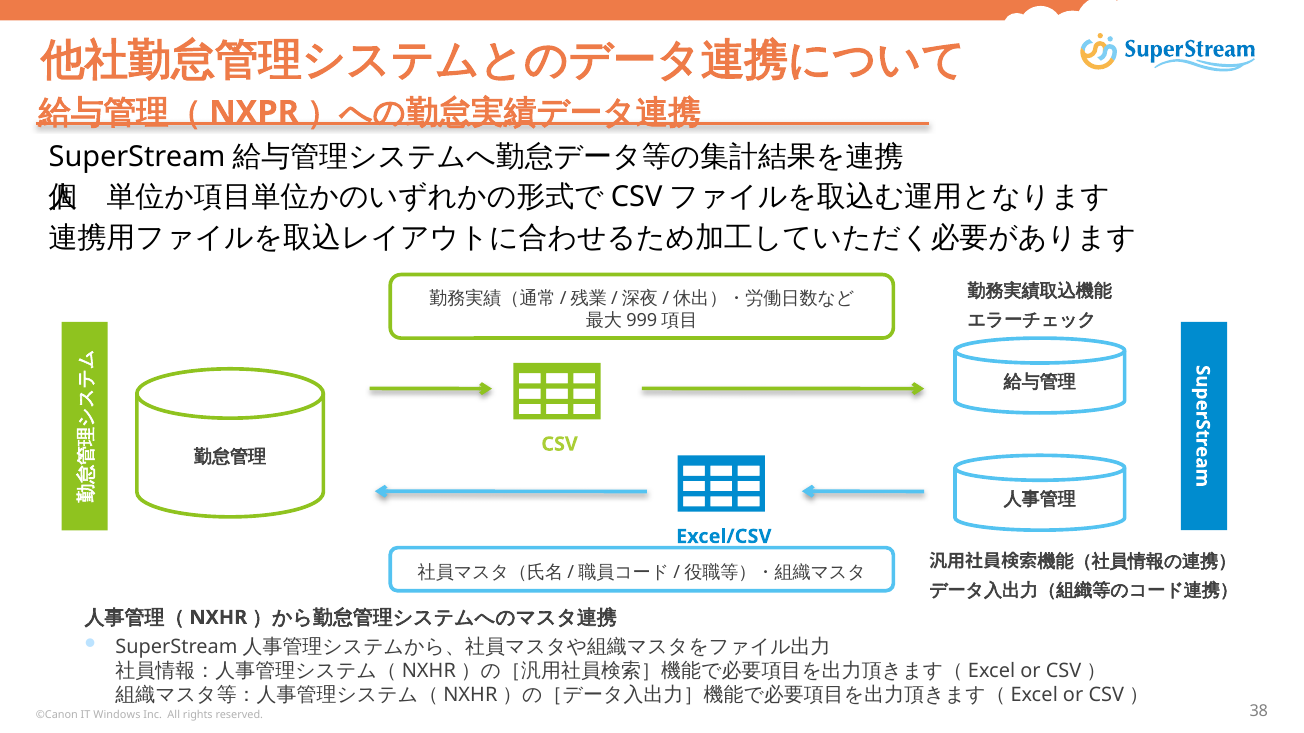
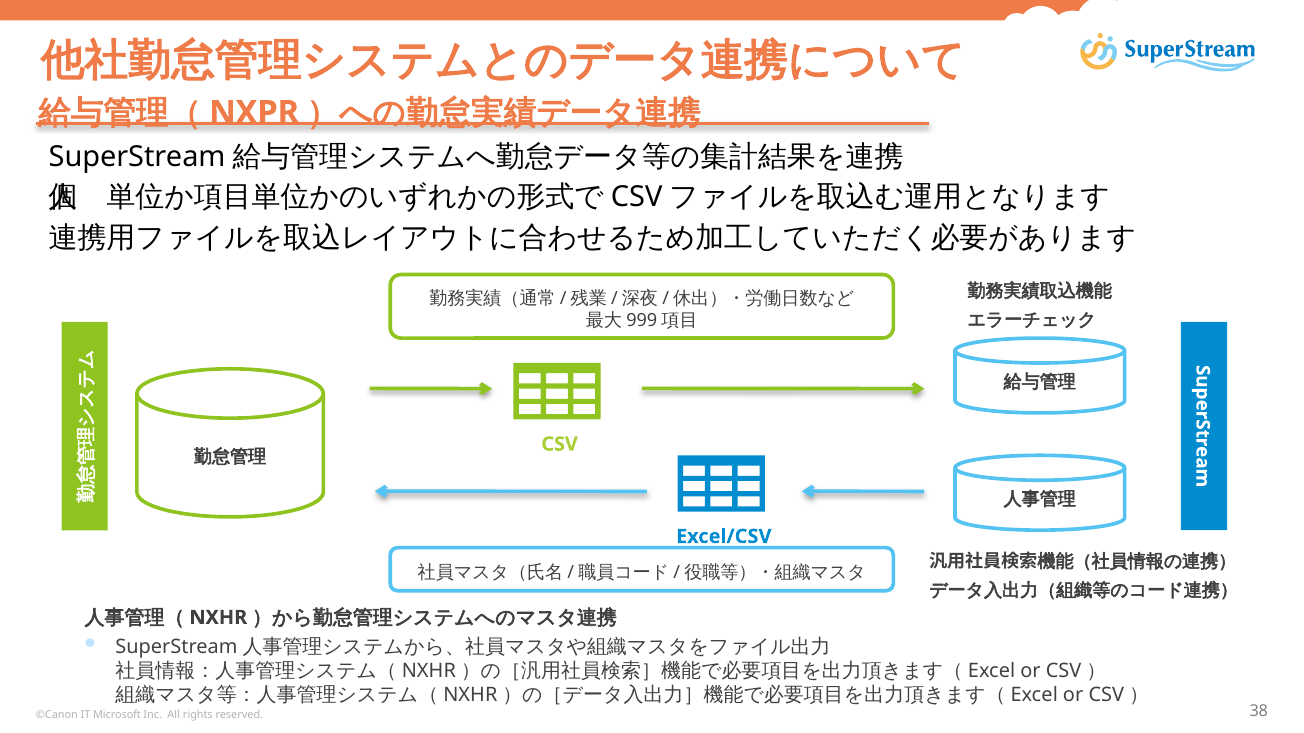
Windows: Windows -> Microsoft (117, 715)
